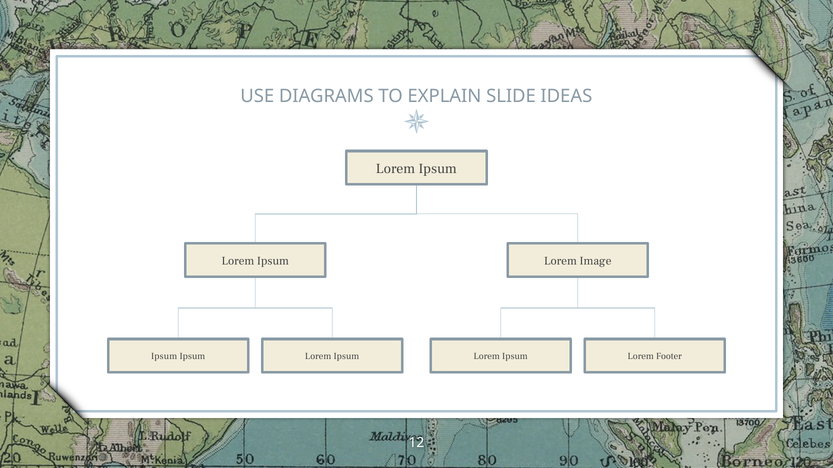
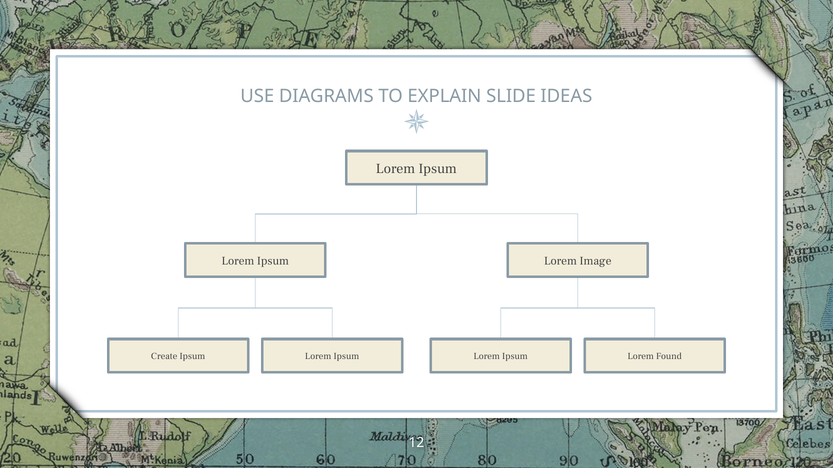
Ipsum: Ipsum -> Create (164, 357)
Footer: Footer -> Found (669, 357)
